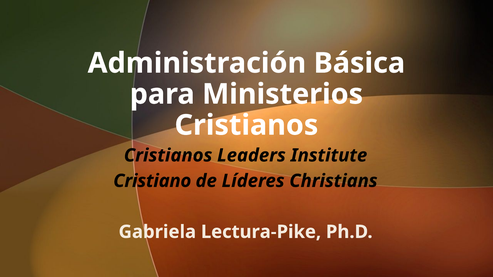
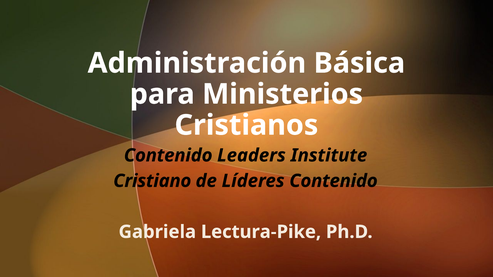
Cristianos: Cristianos -> Contenido (168, 156)
Líderes Christians: Christians -> Contenido (334, 181)
